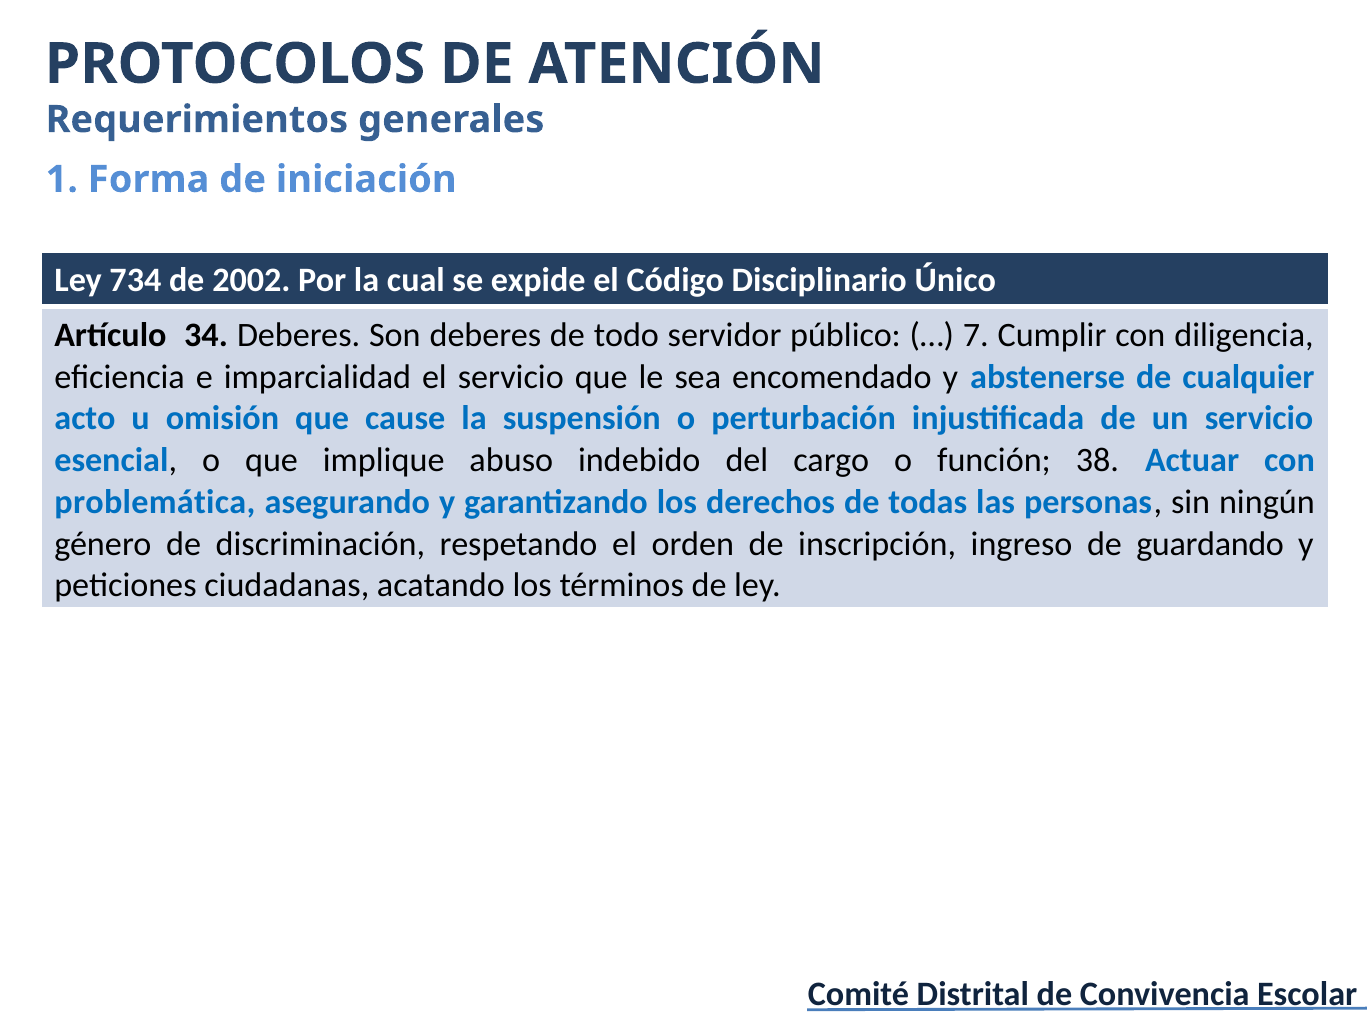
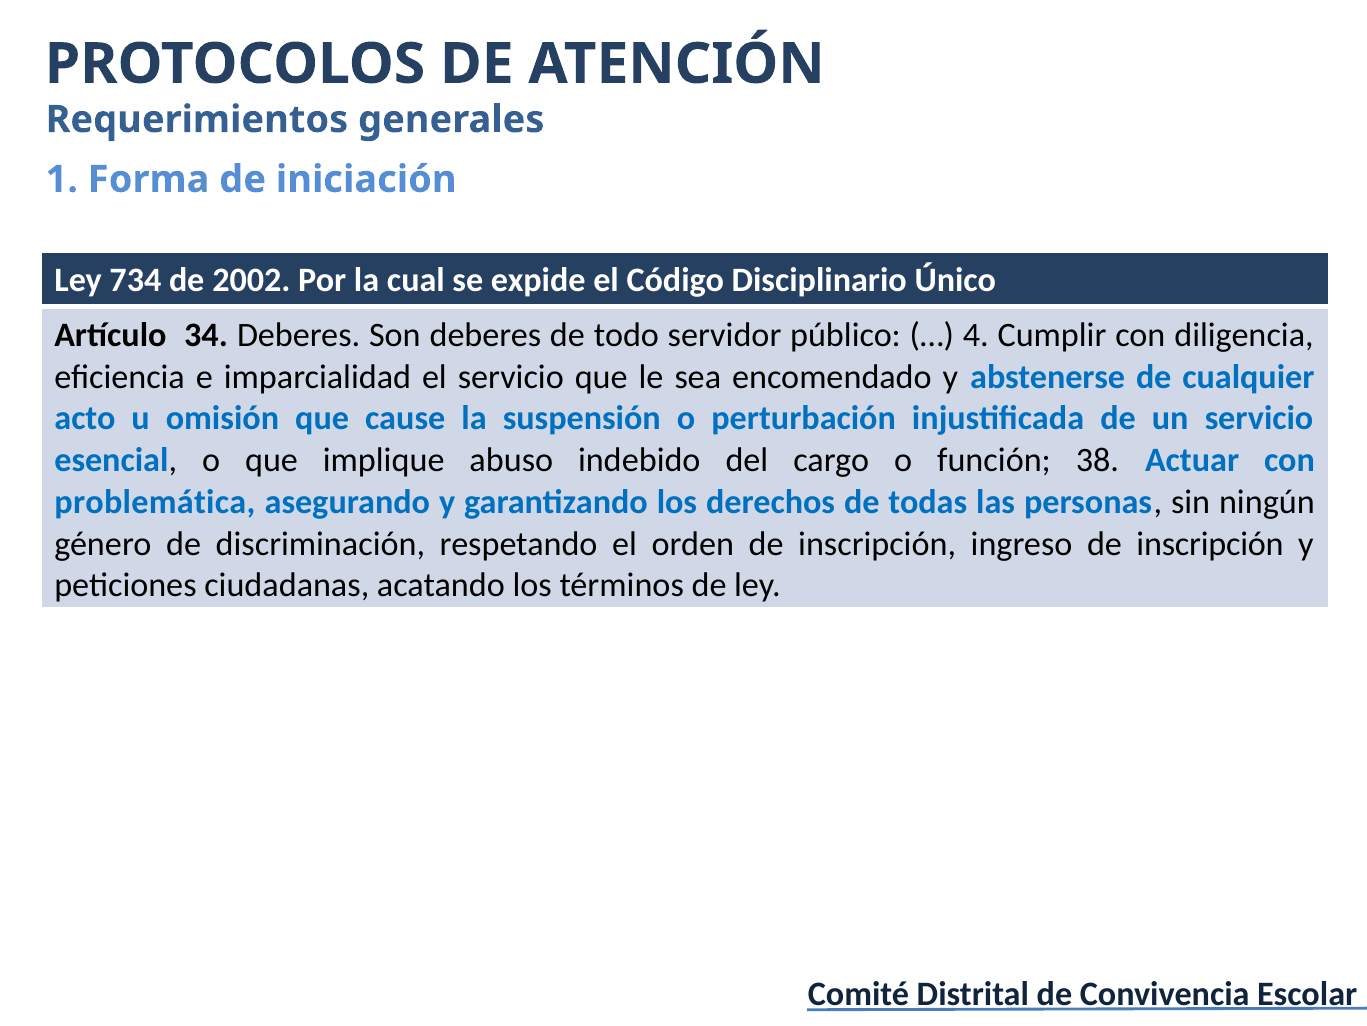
7: 7 -> 4 (976, 335)
ingreso de guardando: guardando -> inscripción (1210, 543)
